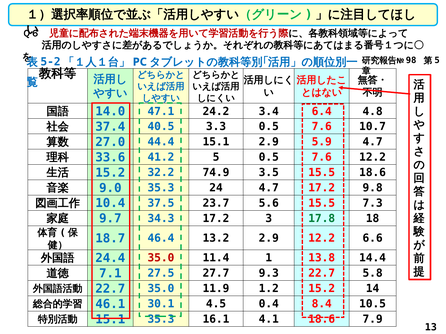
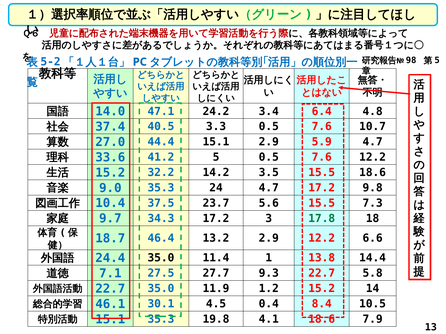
74.9: 74.9 -> 14.2 (216, 173)
35.0 colour: red -> black (161, 258)
16.1: 16.1 -> 19.8 (216, 320)
